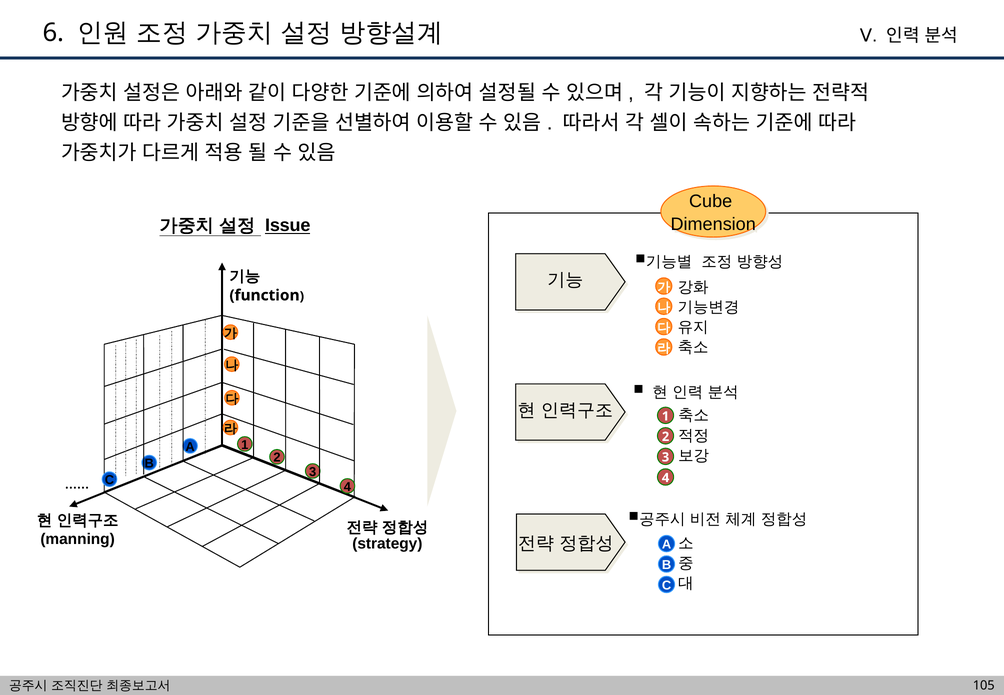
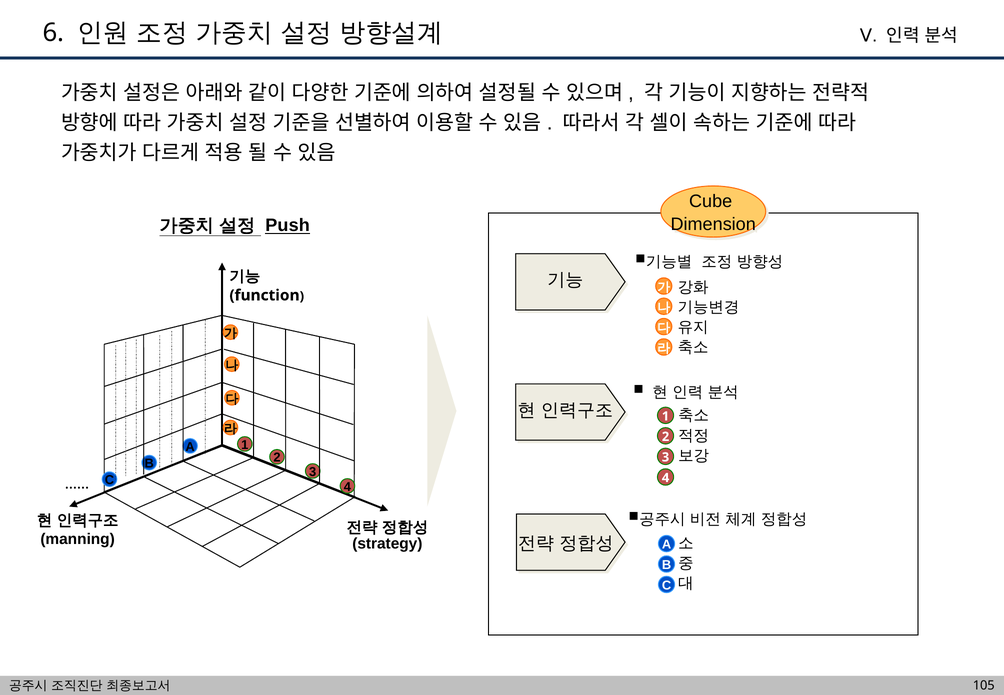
Issue: Issue -> Push (288, 225)
